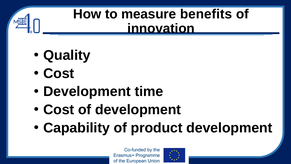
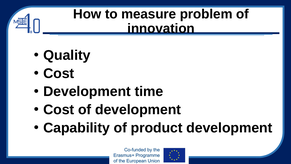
benefits: benefits -> problem (206, 14)
